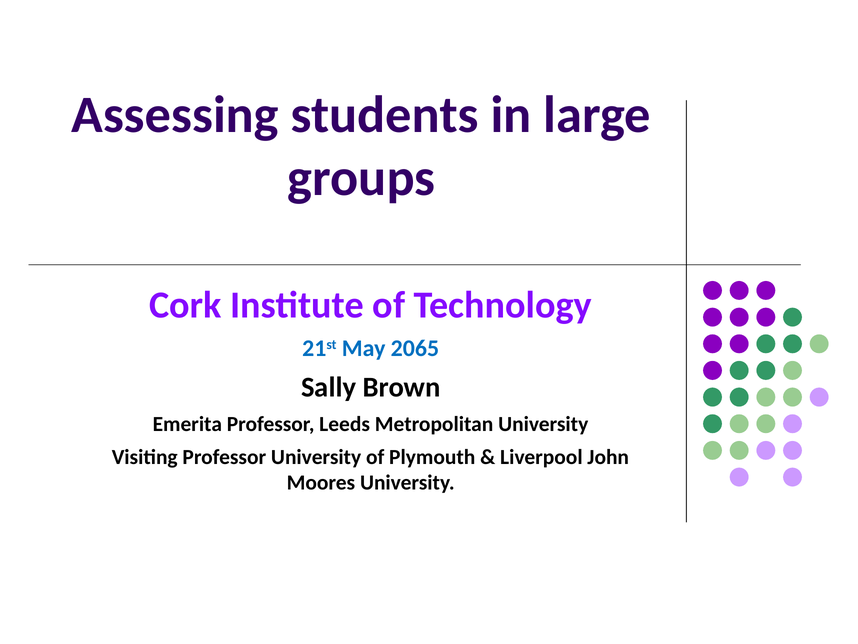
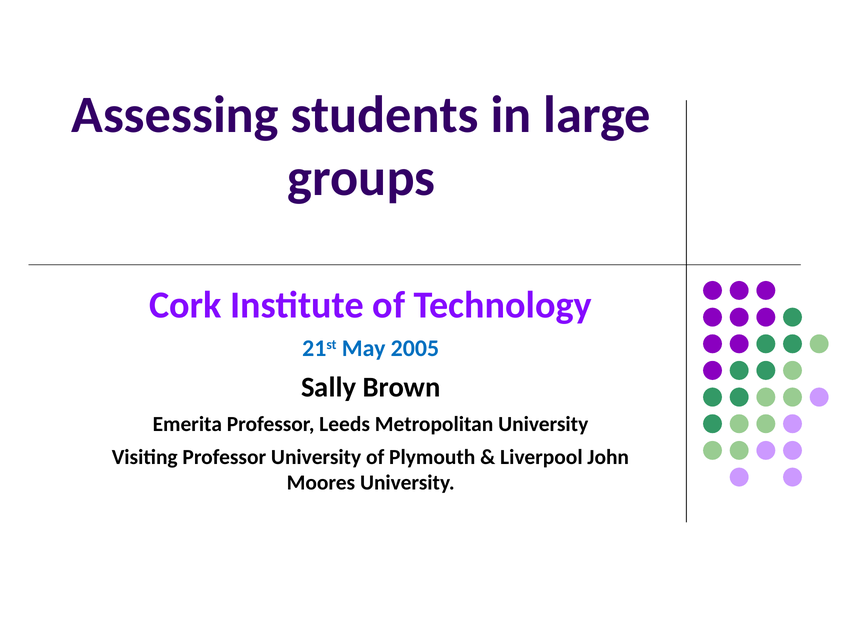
2065: 2065 -> 2005 (415, 348)
